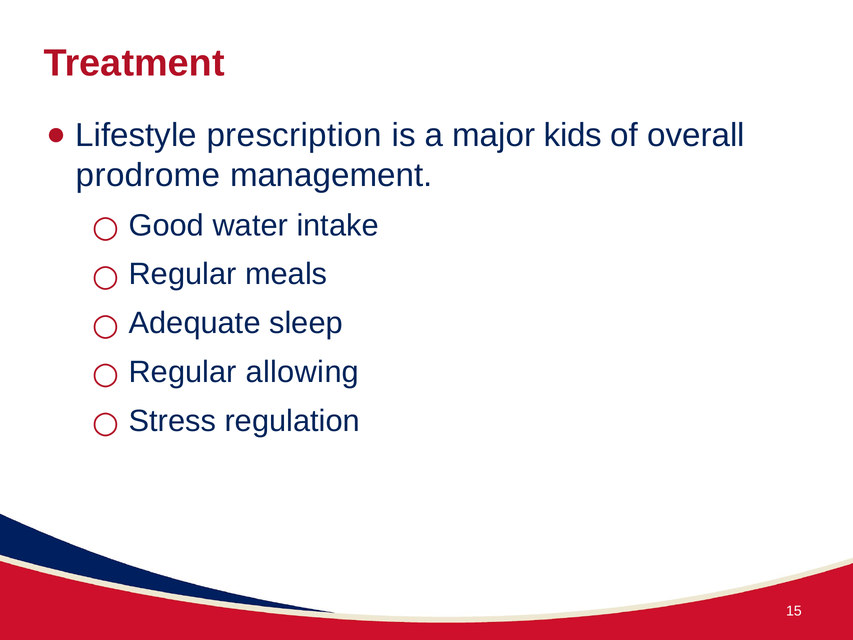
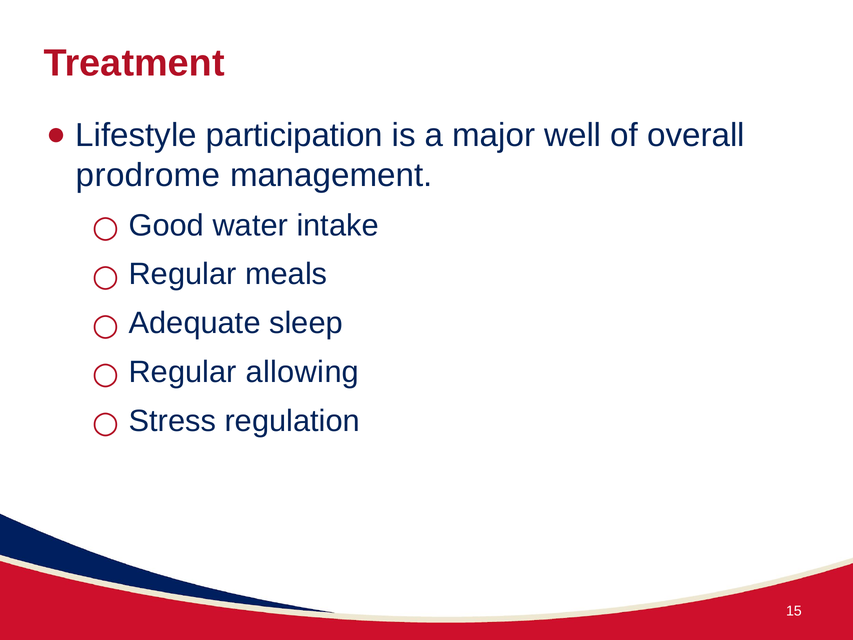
prescription: prescription -> participation (294, 135)
kids: kids -> well (573, 135)
